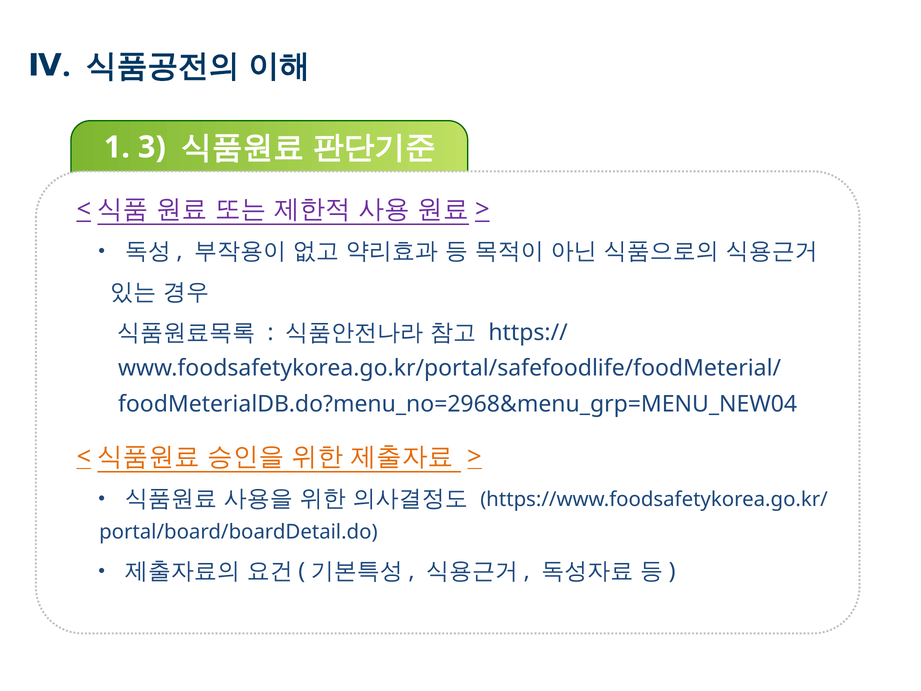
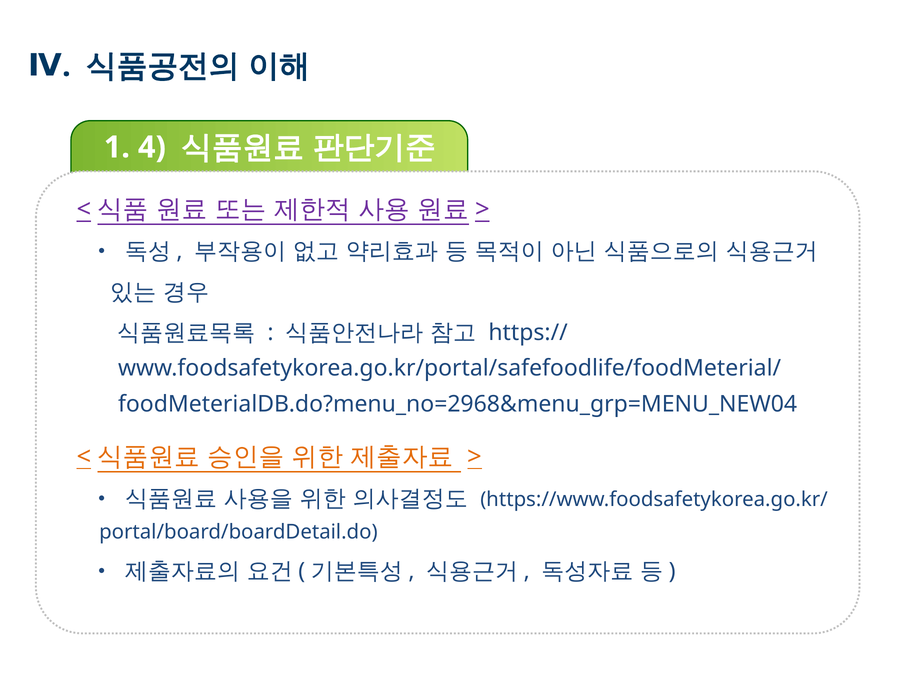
3: 3 -> 4 (152, 147)
